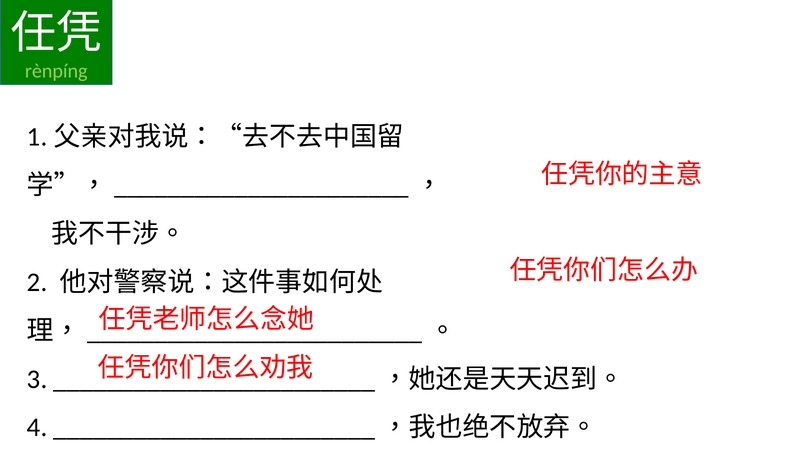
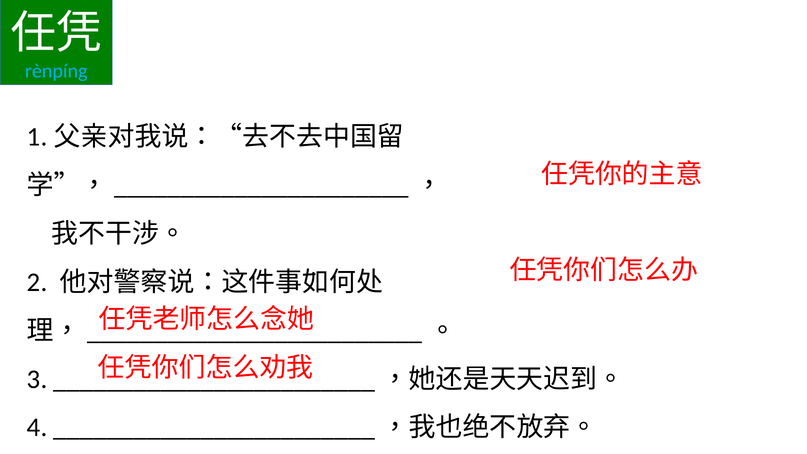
rènpíng colour: light green -> light blue (56, 71)
